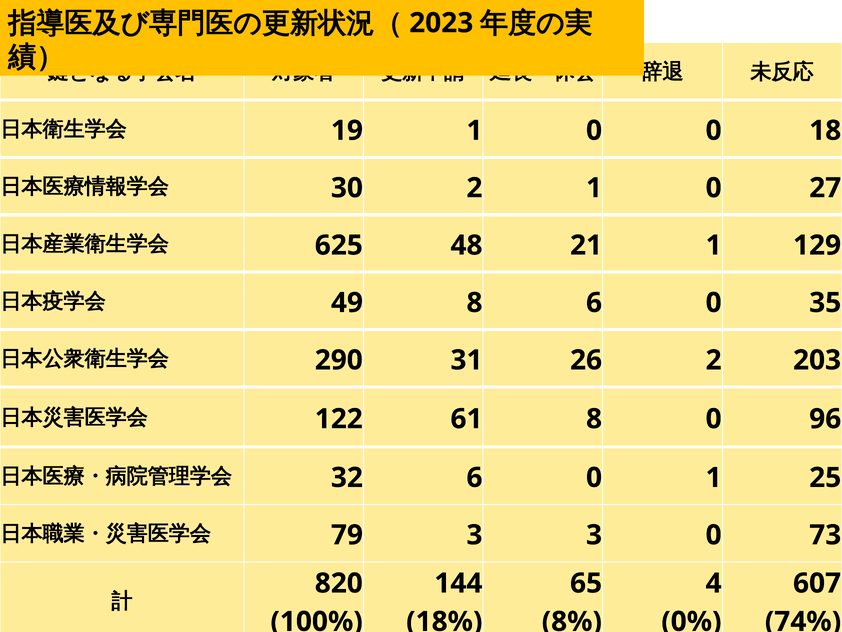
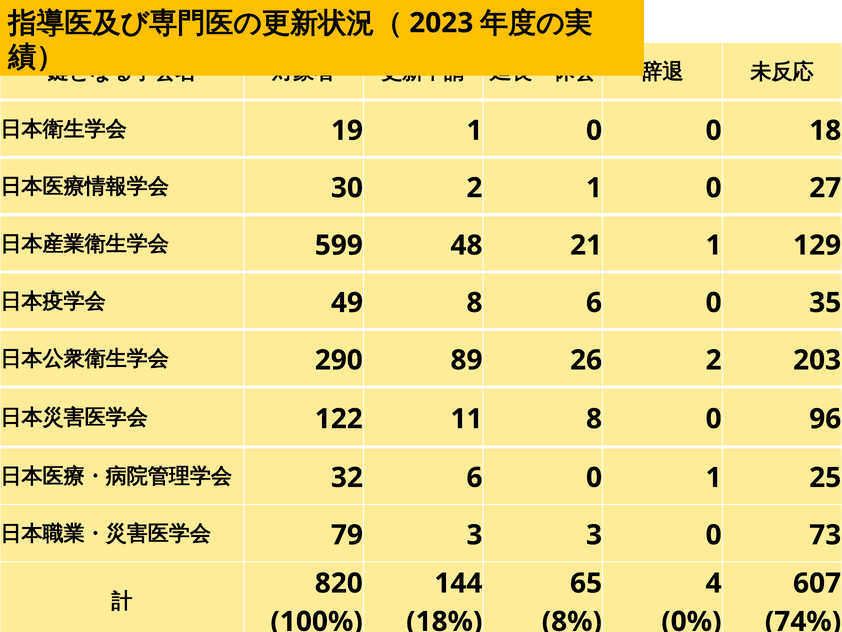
625: 625 -> 599 (339, 245)
31: 31 -> 89 (467, 360)
61: 61 -> 11 (467, 419)
